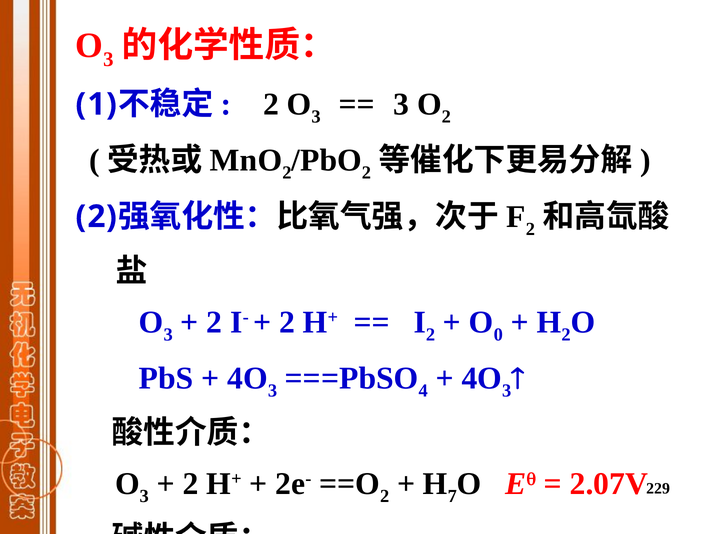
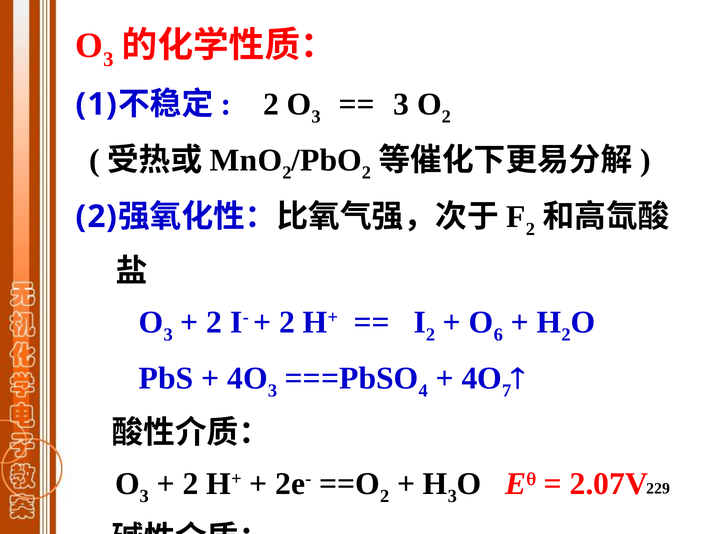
0: 0 -> 6 (498, 335)
3: 3 -> 7 (507, 391)
7: 7 -> 3 (452, 497)
